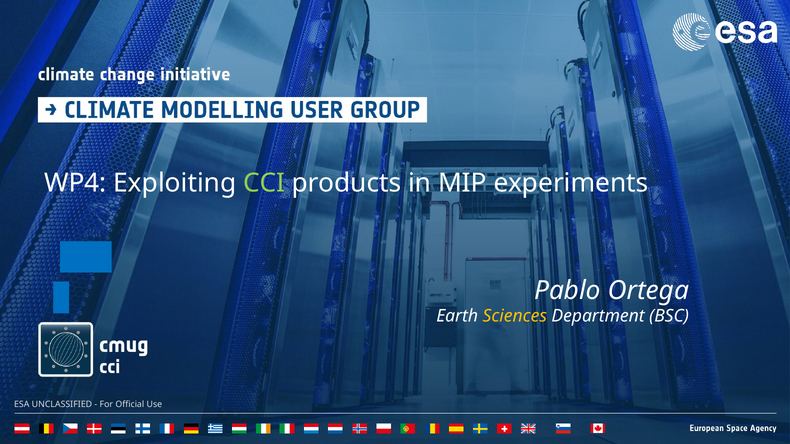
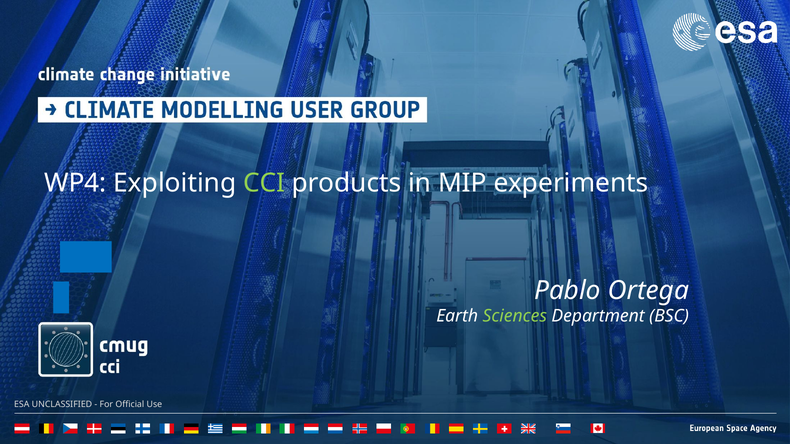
Sciences colour: yellow -> light green (515, 316)
